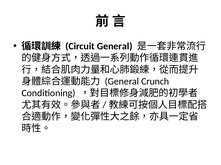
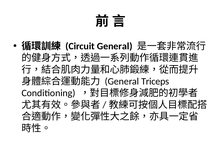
Crunch: Crunch -> Triceps (155, 82)
